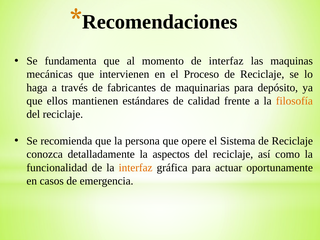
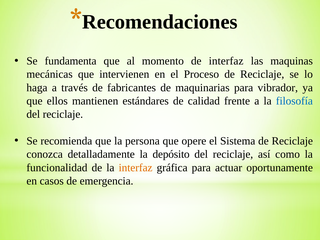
depósito: depósito -> vibrador (278, 88)
filosofía colour: orange -> blue (294, 101)
aspectos: aspectos -> depósito (171, 154)
